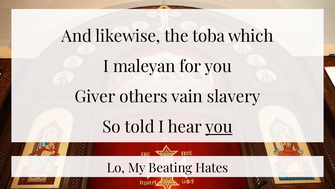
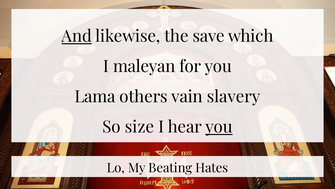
And underline: none -> present (77, 36)
toba: toba -> save (209, 36)
Giver: Giver -> Lama (95, 97)
told: told -> size (140, 127)
